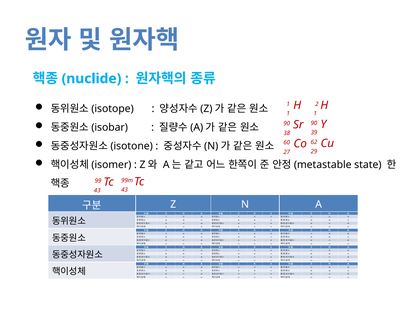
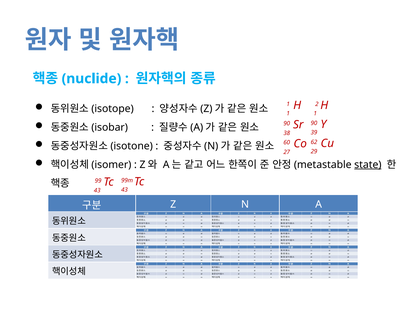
state underline: none -> present (368, 165)
